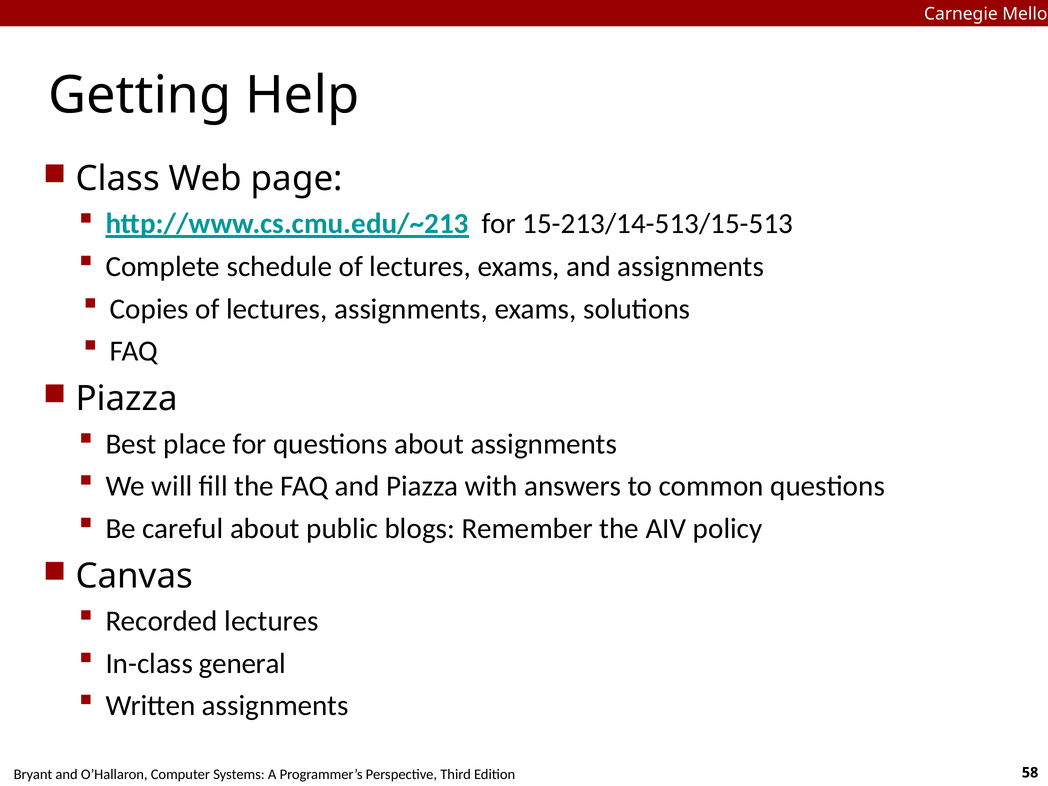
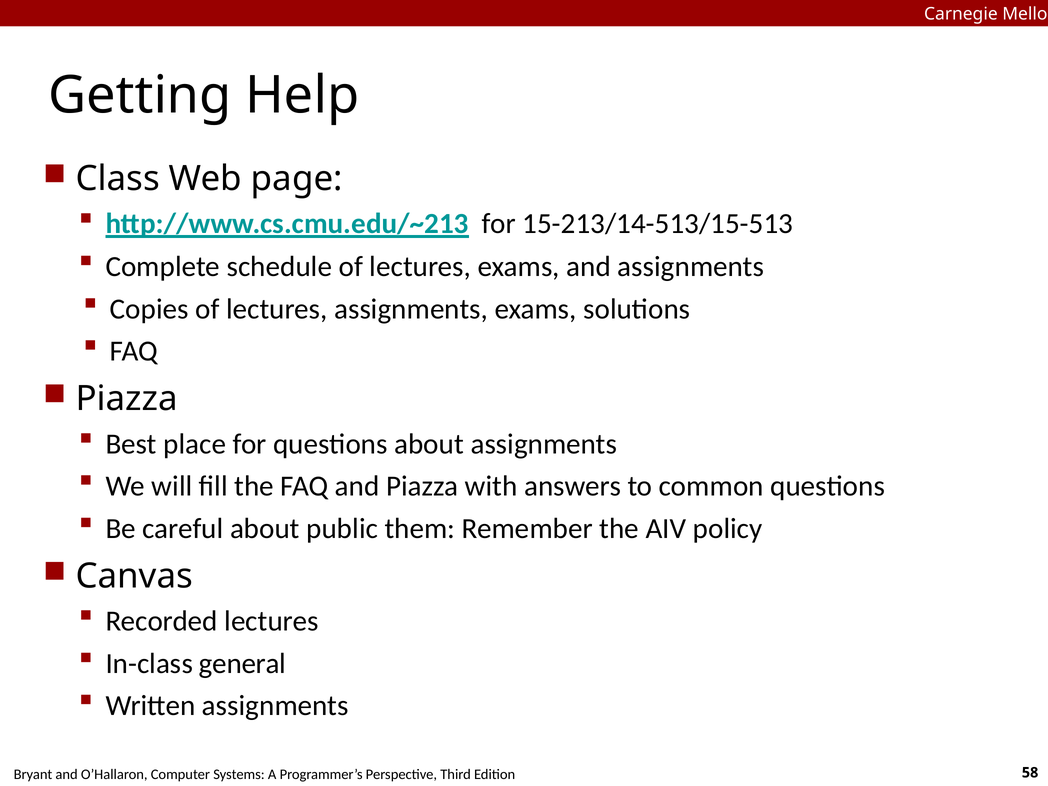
blogs: blogs -> them (420, 528)
